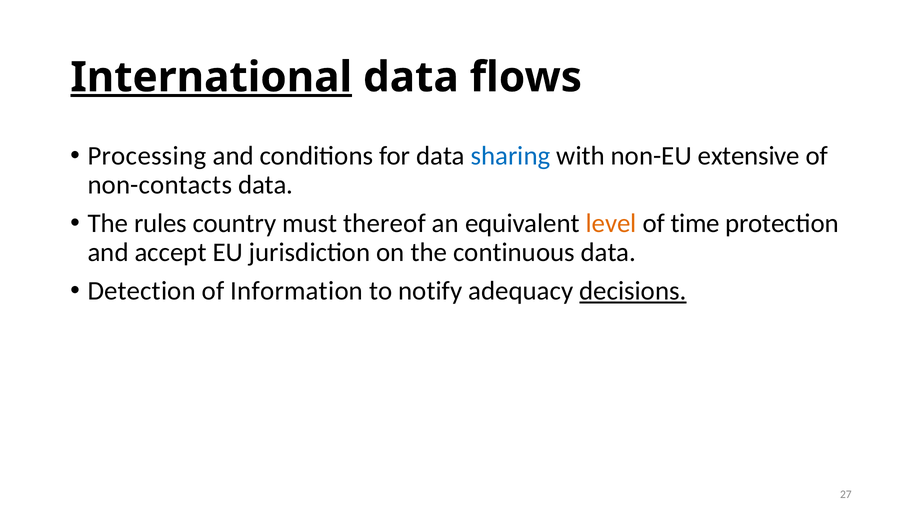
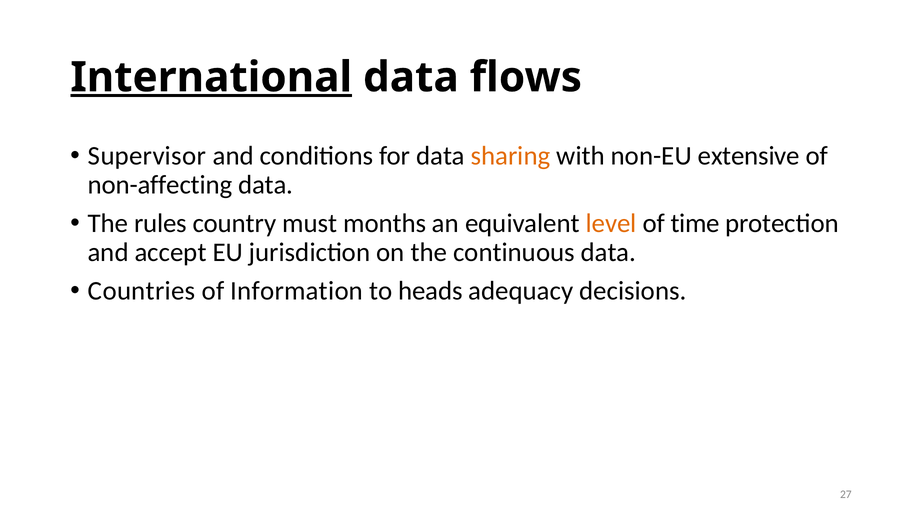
Processing: Processing -> Supervisor (147, 156)
sharing colour: blue -> orange (511, 156)
non-contacts: non-contacts -> non-affecting (160, 185)
thereof: thereof -> months (385, 224)
Detection: Detection -> Countries (142, 291)
notify: notify -> heads (430, 291)
decisions underline: present -> none (633, 291)
